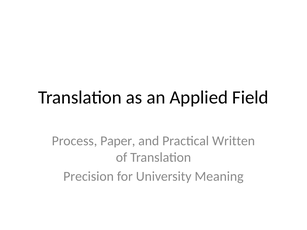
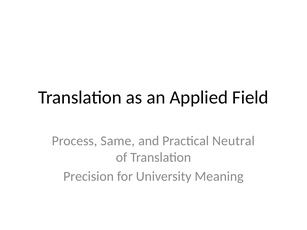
Paper: Paper -> Same (118, 141)
Written: Written -> Neutral (233, 141)
